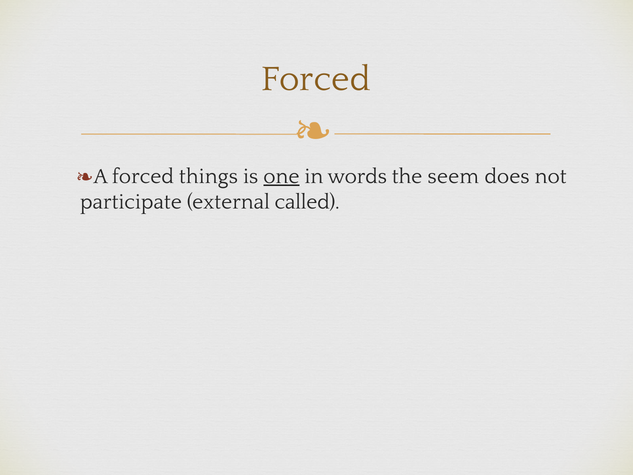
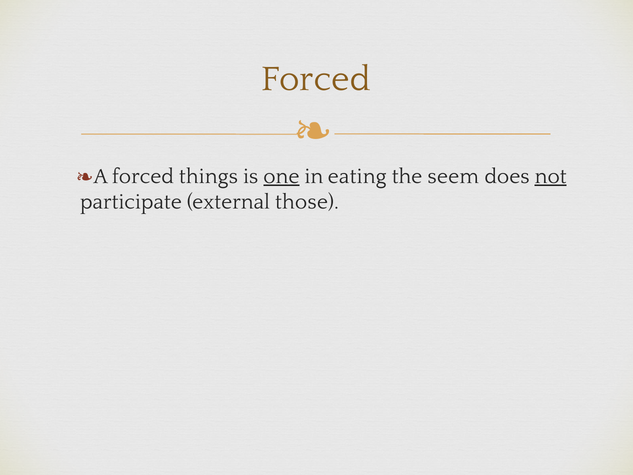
words: words -> eating (357, 176)
not underline: none -> present (551, 176)
called: called -> those (307, 201)
